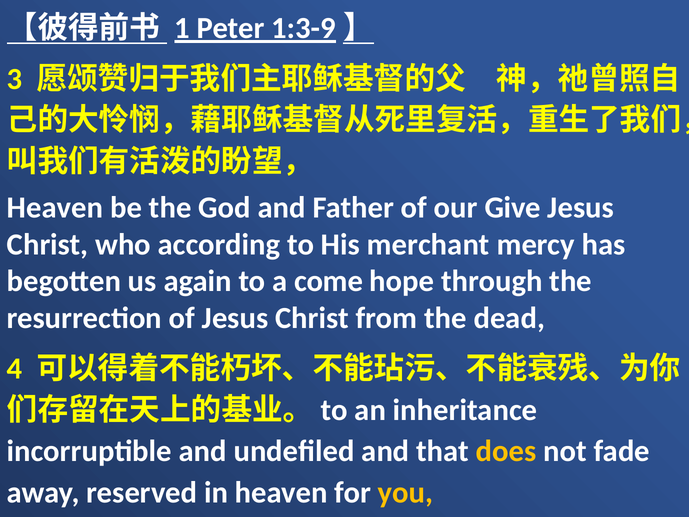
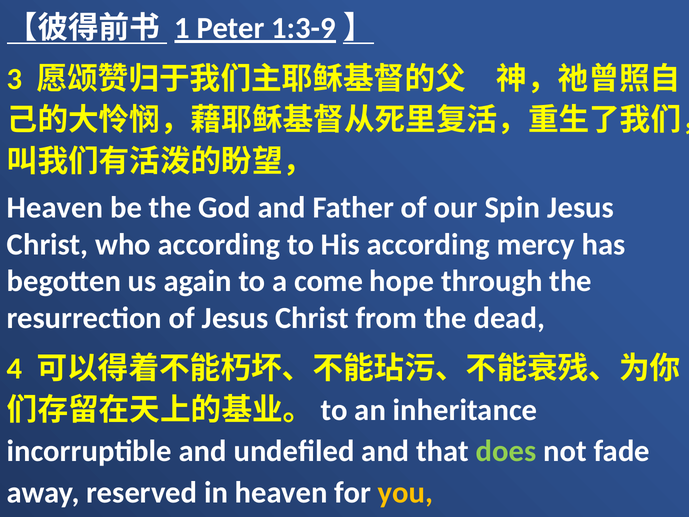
Give: Give -> Spin (512, 208)
His merchant: merchant -> according (428, 244)
does colour: yellow -> light green (506, 451)
